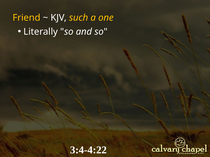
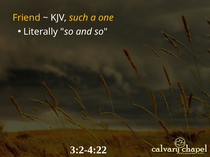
3:4-4:22: 3:4-4:22 -> 3:2-4:22 (88, 150)
